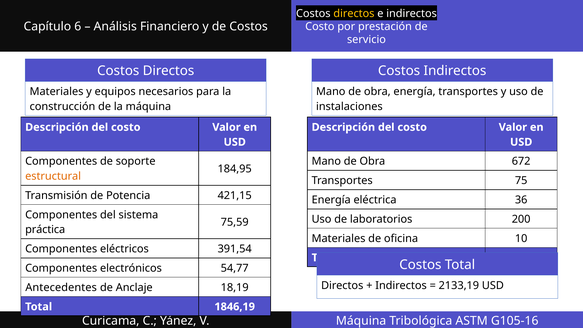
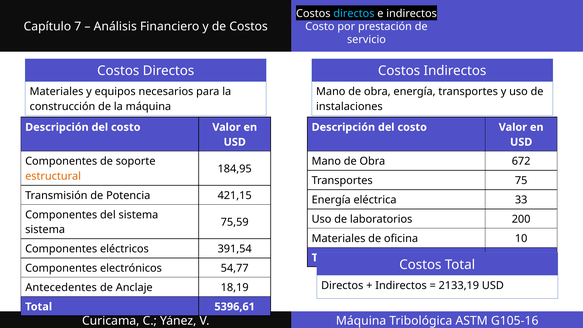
directos colour: yellow -> light blue (354, 13)
6: 6 -> 7 (78, 27)
36: 36 -> 33 (521, 200)
práctica: práctica -> sistema (45, 230)
1846,19: 1846,19 -> 5396,61 (235, 307)
